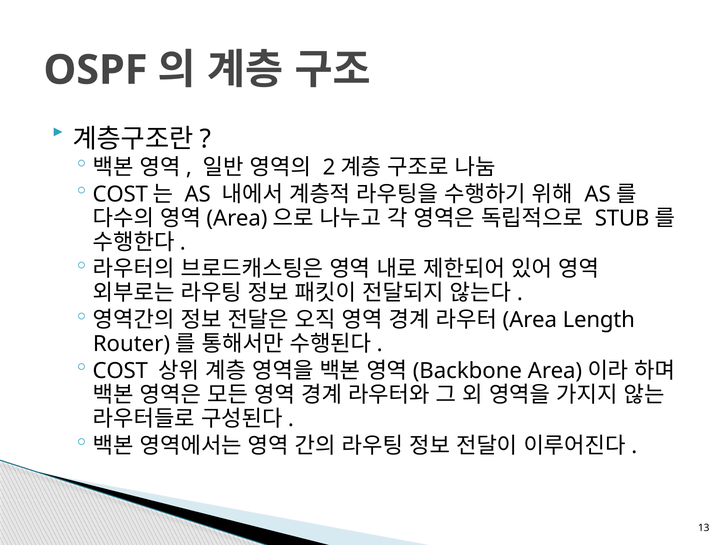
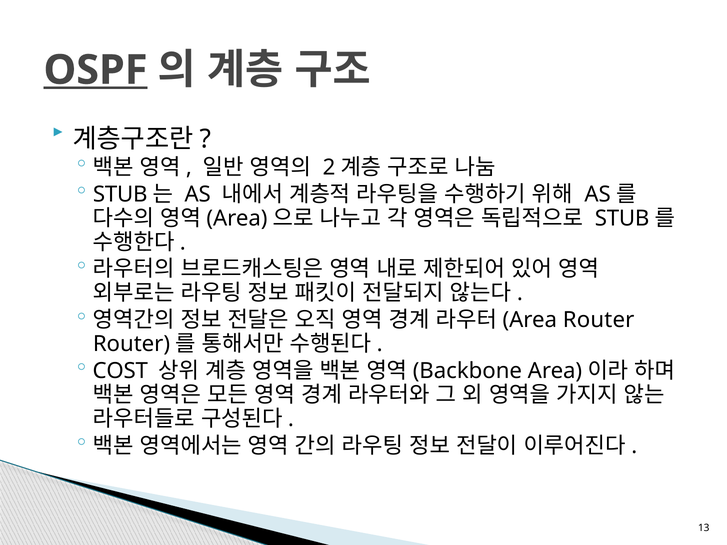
OSPF underline: none -> present (95, 70)
COST: COST -> STUB (120, 194)
Length: Length -> Router (599, 320)
